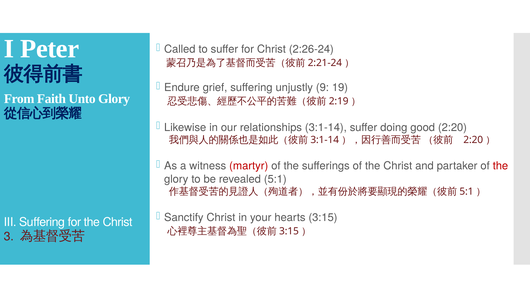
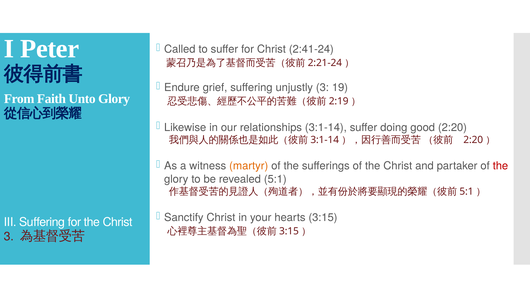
2:26-24: 2:26-24 -> 2:41-24 (311, 49)
unjustly 9: 9 -> 3 (322, 88)
martyr colour: red -> orange (249, 166)
